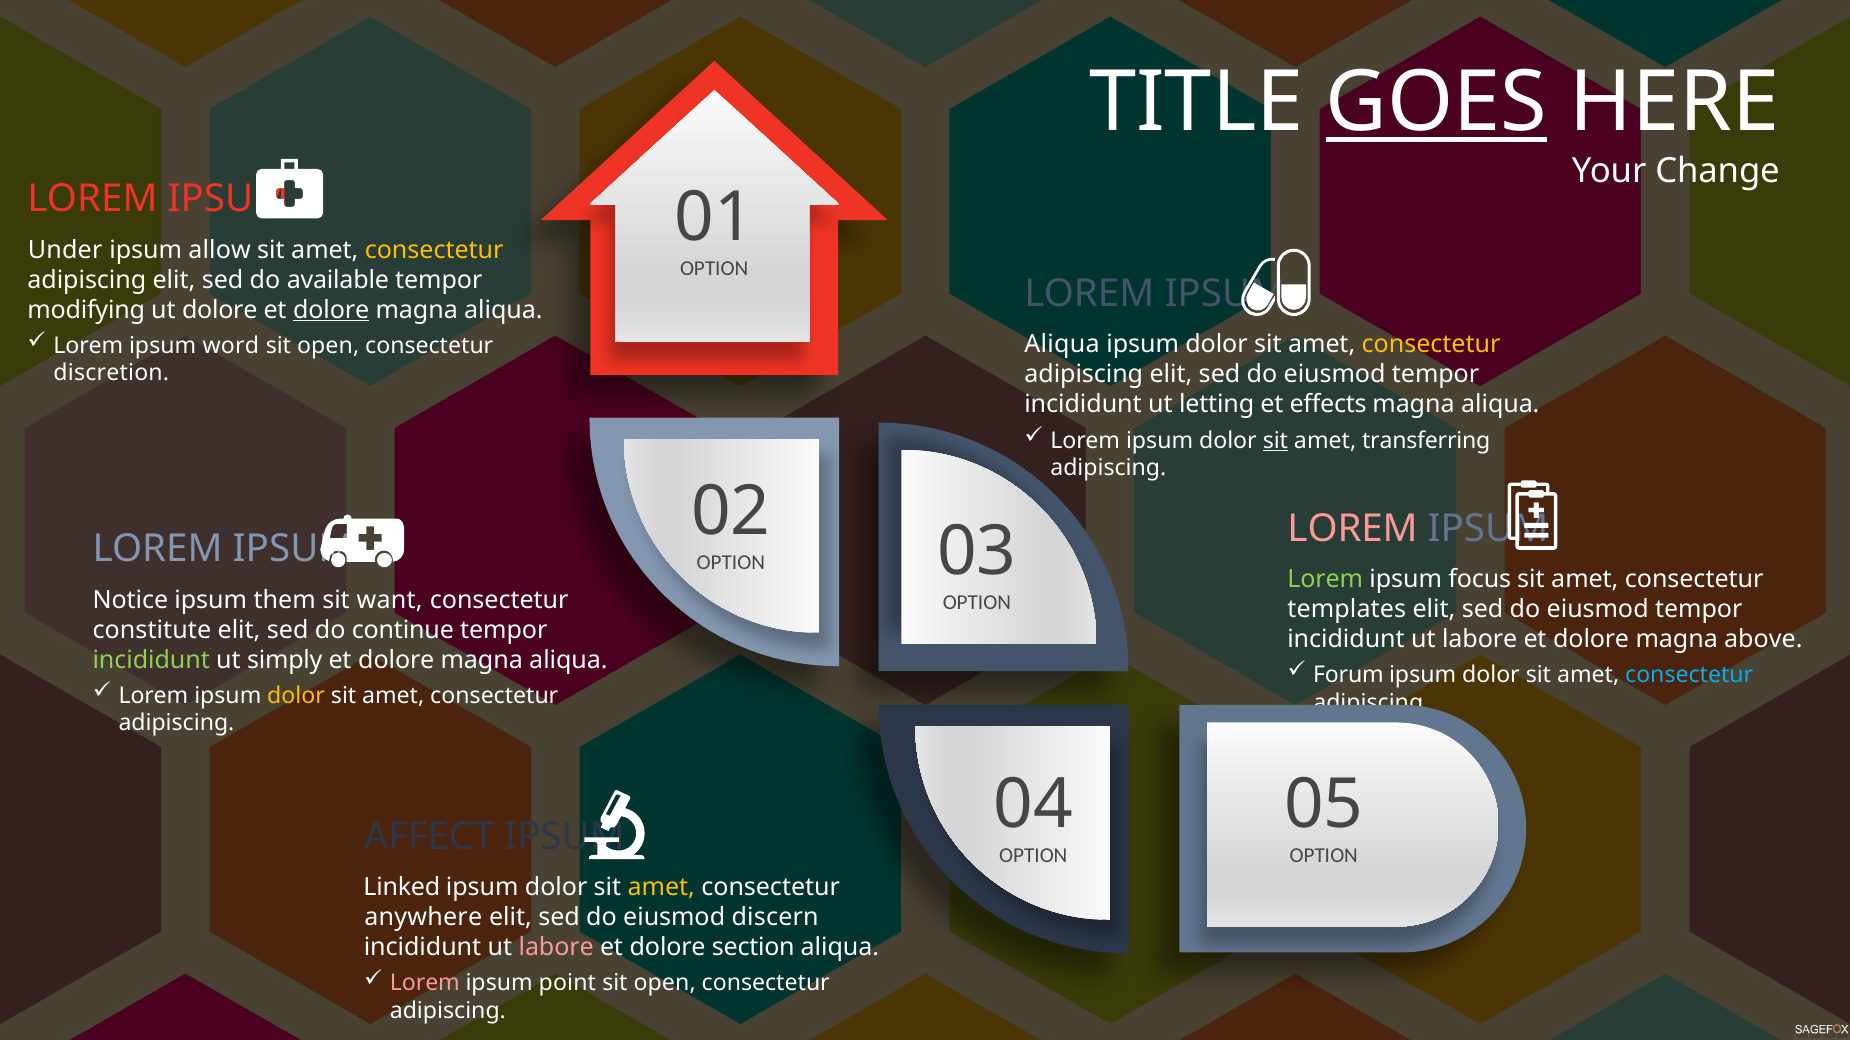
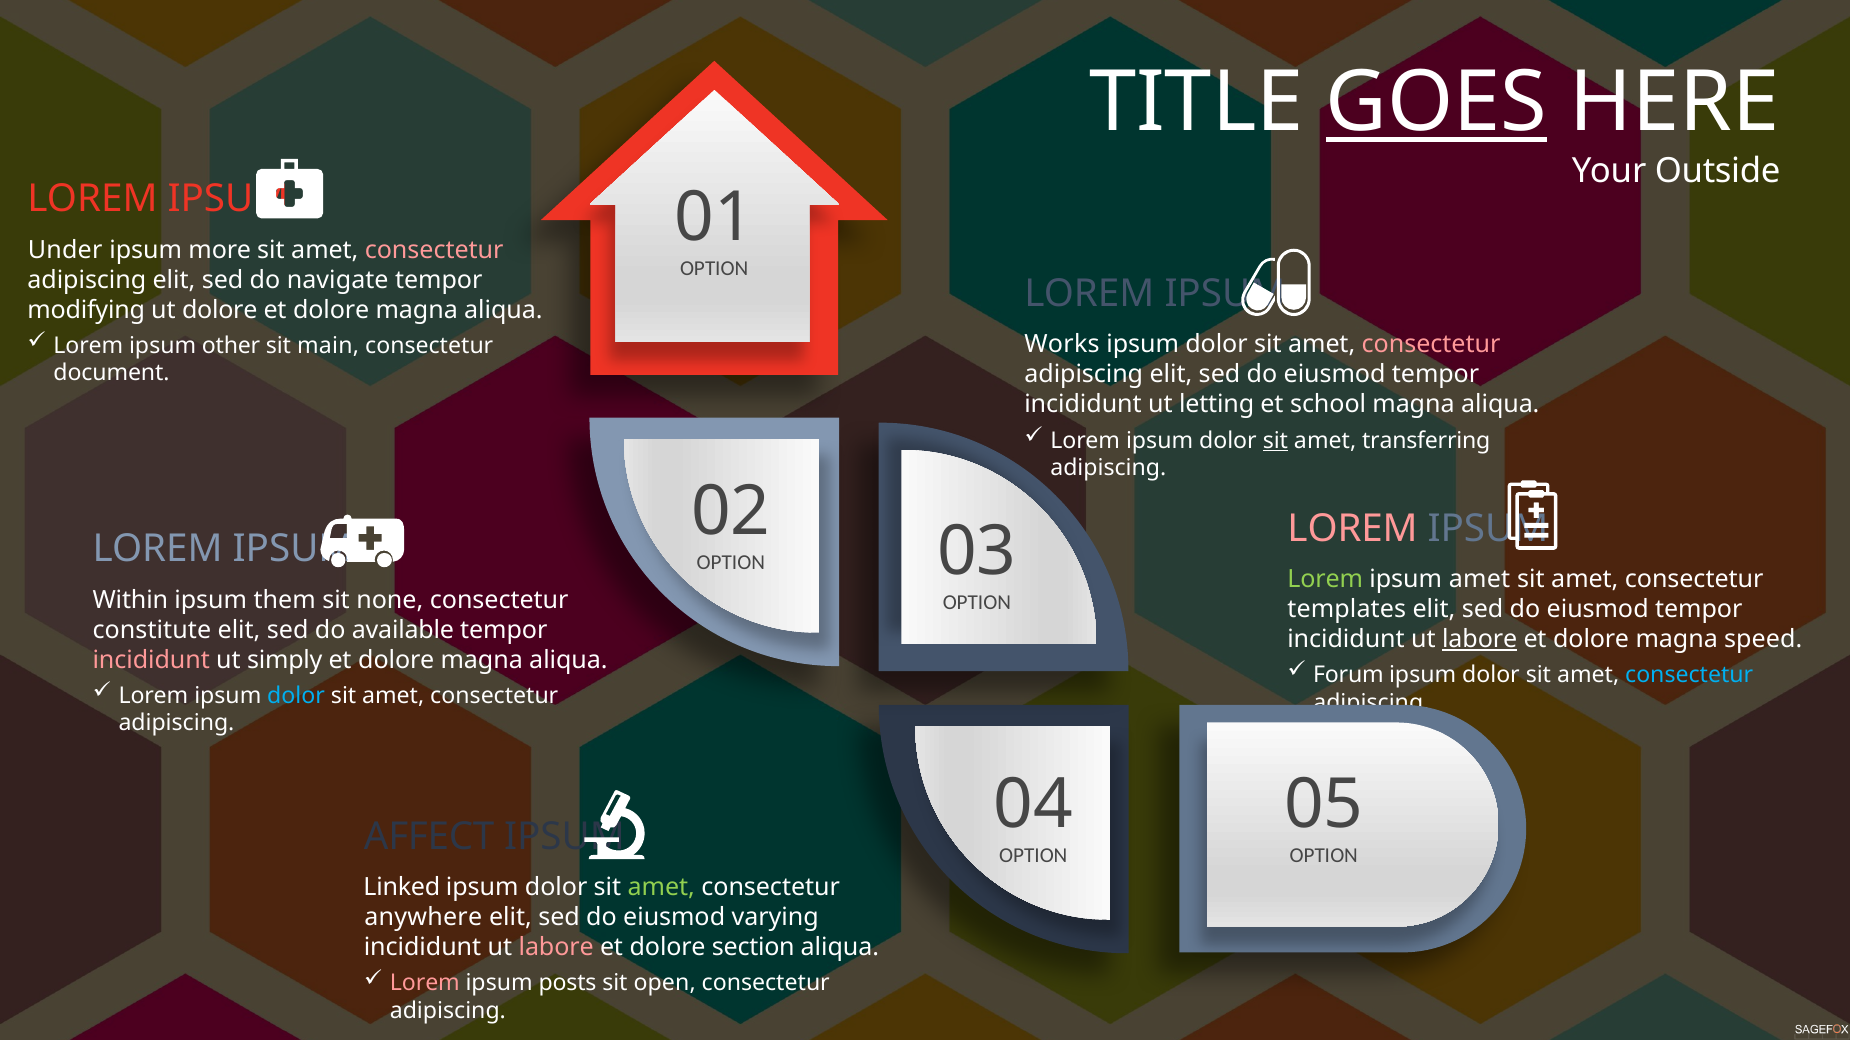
Change: Change -> Outside (1718, 171)
allow: allow -> more (220, 250)
consectetur colour: yellow -> pink (434, 250)
available: available -> navigate (338, 280)
dolore underline: present -> none (331, 310)
word: word -> other (231, 346)
open: open -> main (328, 346)
Aliqua: Aliqua -> Works (1062, 345)
consectetur colour: yellow -> pink (1431, 345)
discretion: discretion -> document (111, 374)
effects: effects -> school (1328, 405)
ipsum focus: focus -> amet (1480, 579)
Notice: Notice -> Within (130, 600)
want: want -> none (390, 600)
continue: continue -> available (403, 630)
labore underline: none -> present (1480, 640)
above: above -> speed (1763, 640)
incididunt colour: light green -> pink (151, 660)
dolor colour: yellow -> light blue (296, 696)
amet colour: yellow -> light green (661, 888)
discern: discern -> varying (775, 918)
point: point -> posts (568, 984)
